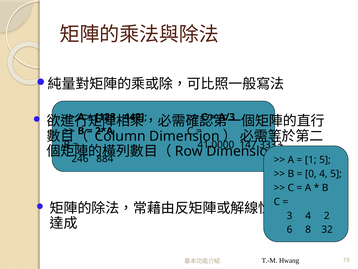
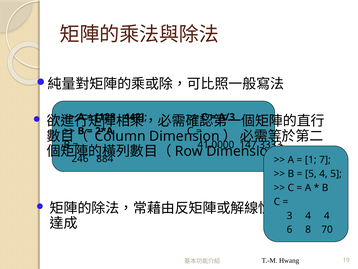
1 5: 5 -> 7 (325, 160)
0: 0 -> 5 (311, 174)
2: 2 -> 4 (327, 215)
32: 32 -> 70 (327, 229)
